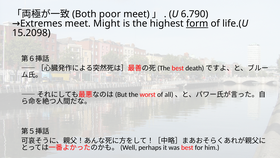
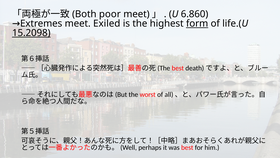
6.790: 6.790 -> 6.860 (195, 14)
Might: Might -> Exiled (107, 23)
15.2098 underline: none -> present (31, 33)
